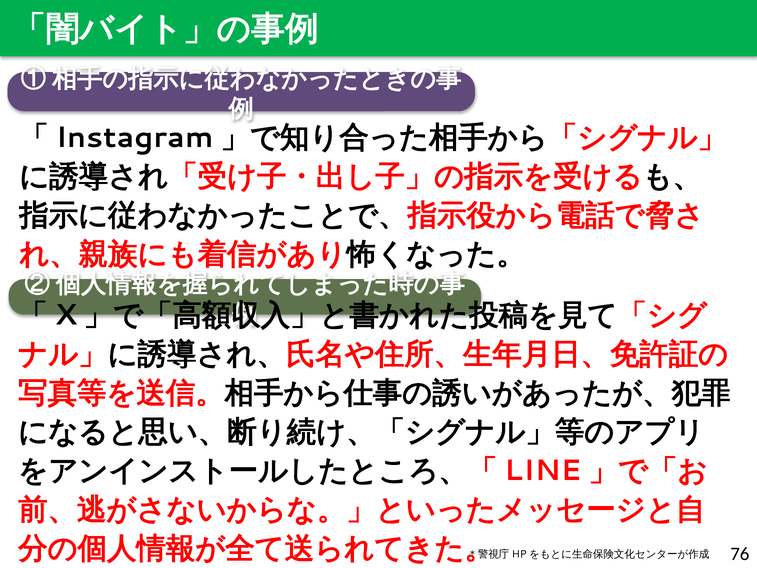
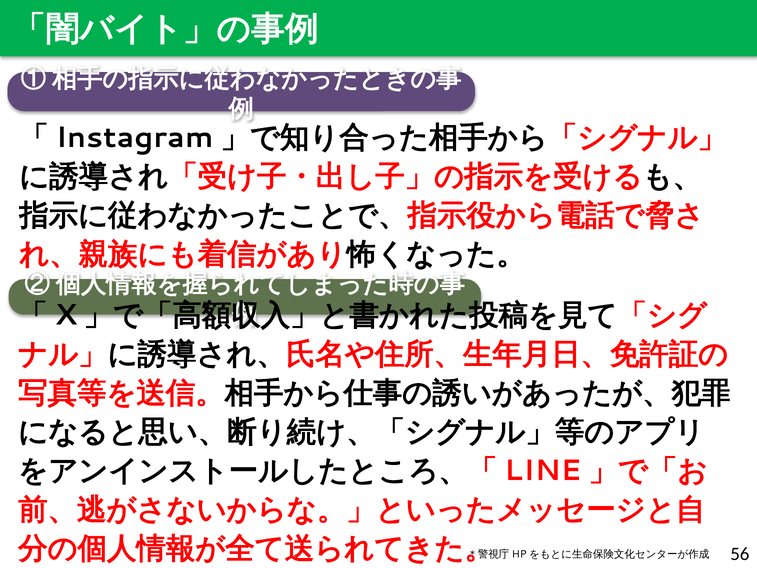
76: 76 -> 56 (740, 554)
